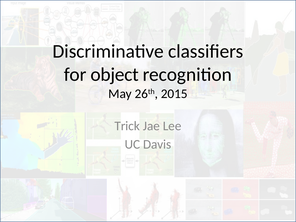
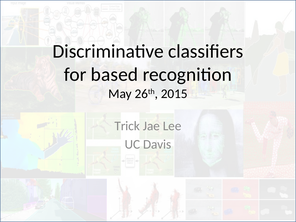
object: object -> based (114, 75)
